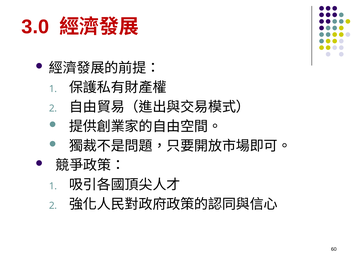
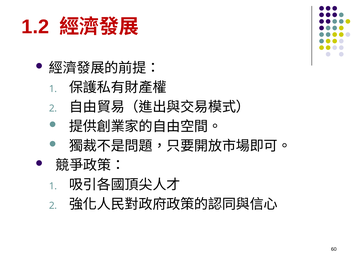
3.0: 3.0 -> 1.2 (35, 27)
